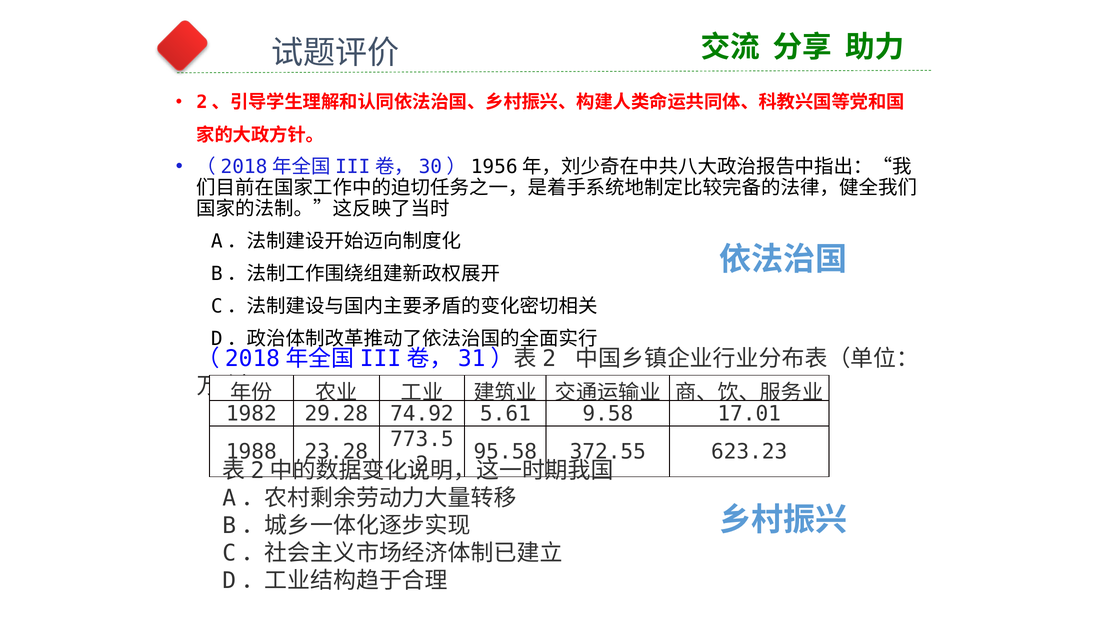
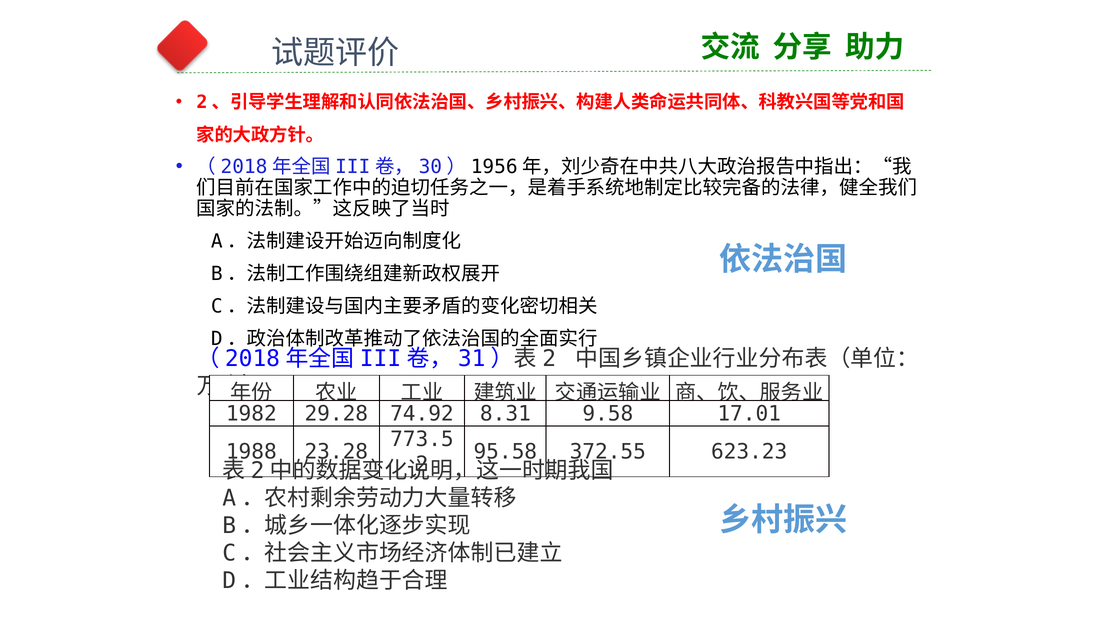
5.61: 5.61 -> 8.31 (505, 413)
